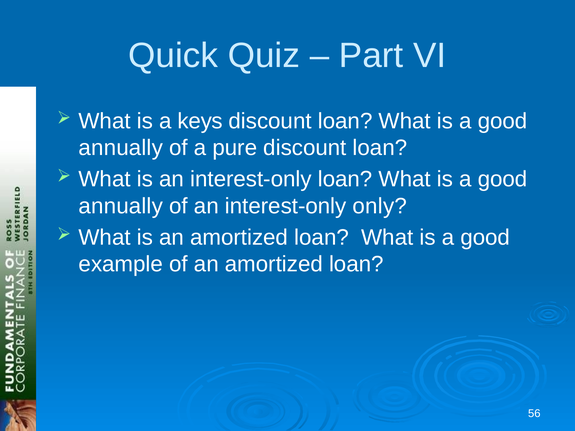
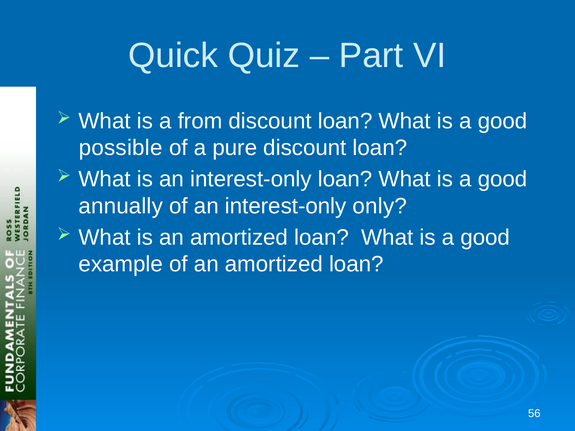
keys: keys -> from (200, 121)
annually: annually -> possible (121, 148)
